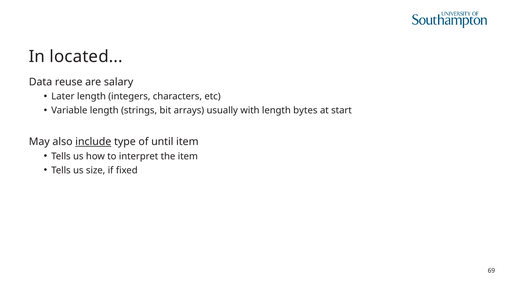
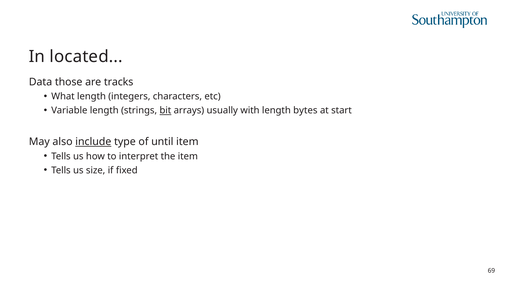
reuse: reuse -> those (69, 82)
salary: salary -> tracks (119, 82)
Later: Later -> What (63, 97)
bit underline: none -> present (165, 111)
